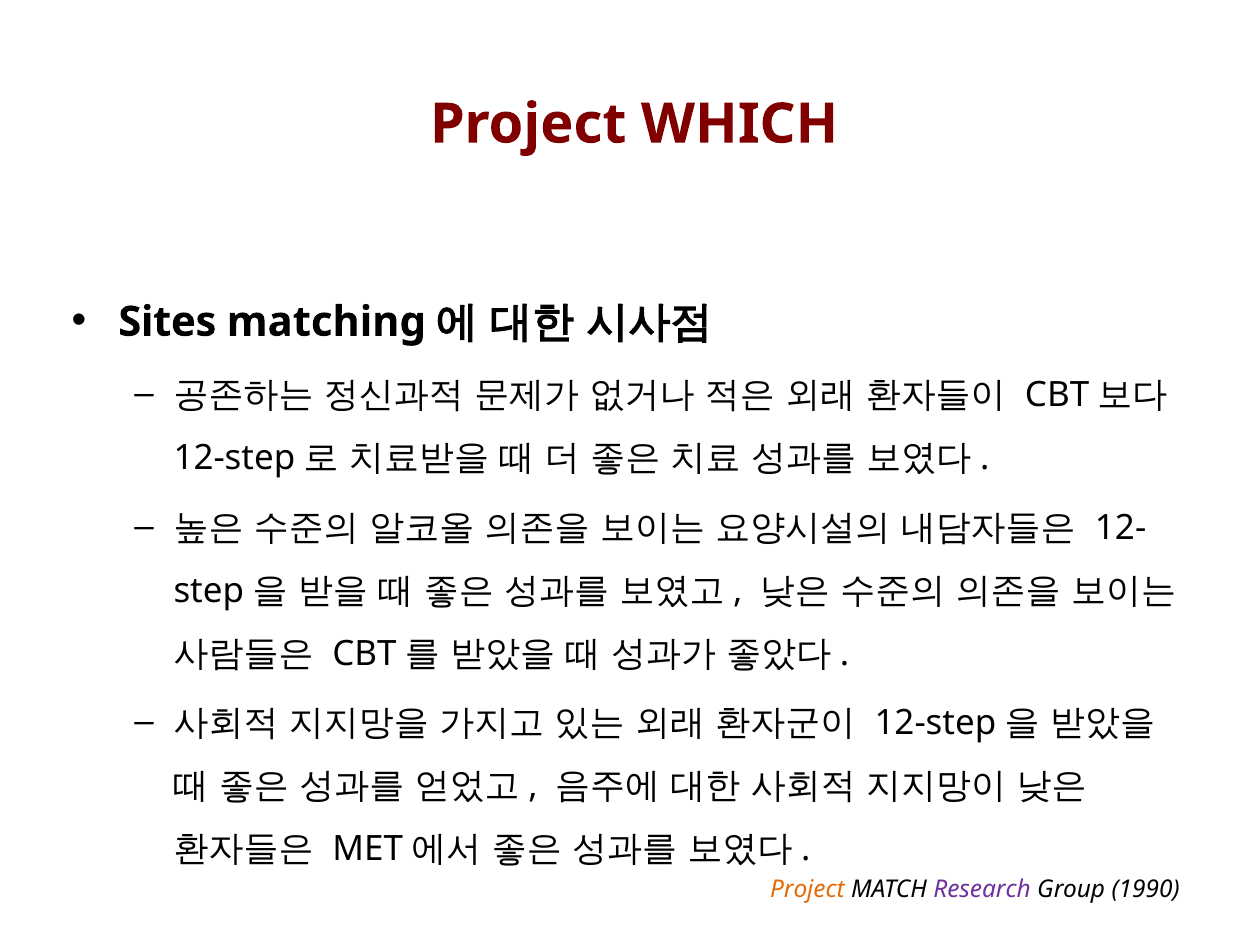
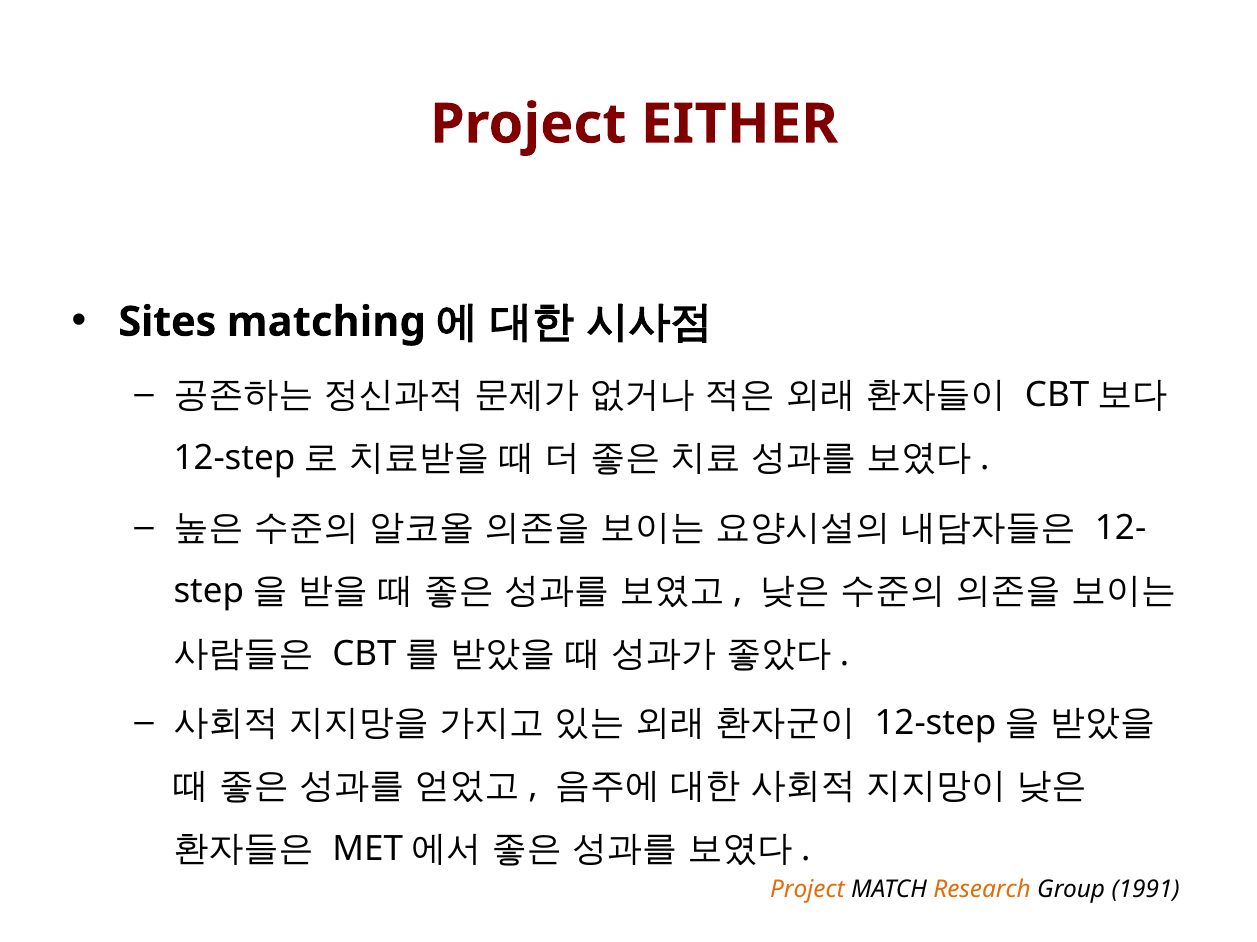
WHICH: WHICH -> EITHER (739, 124)
Research colour: purple -> orange (982, 890)
1990: 1990 -> 1991 (1146, 890)
